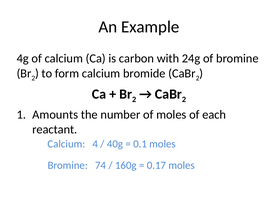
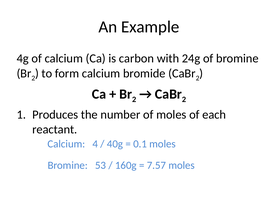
Amounts: Amounts -> Produces (55, 114)
74: 74 -> 53 (101, 165)
0.17: 0.17 -> 7.57 (156, 165)
